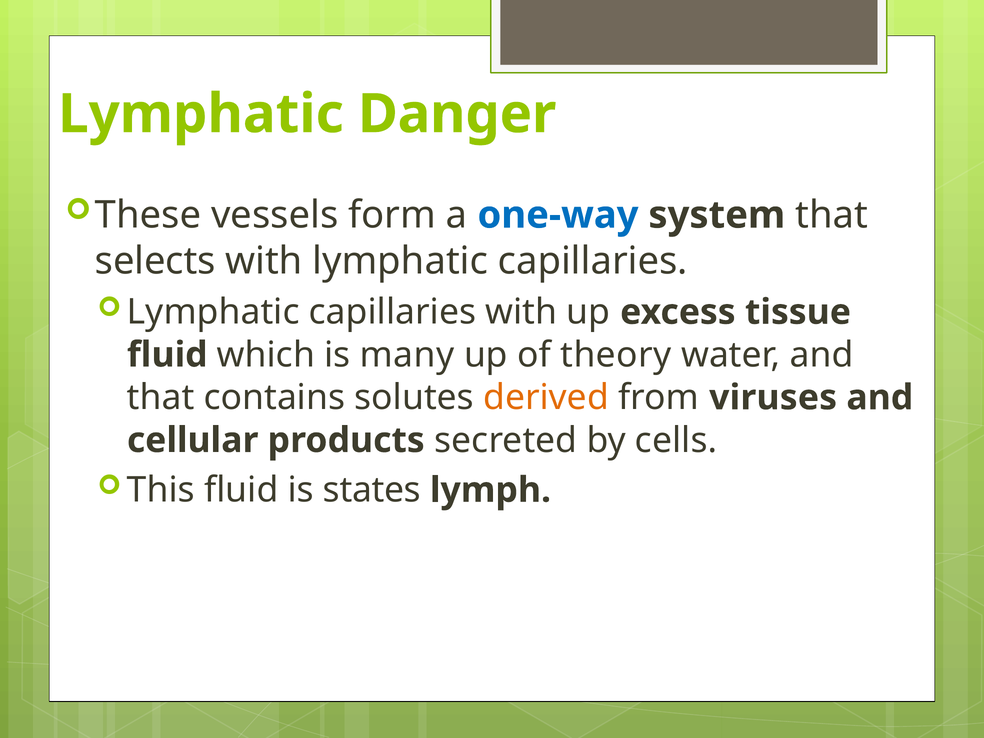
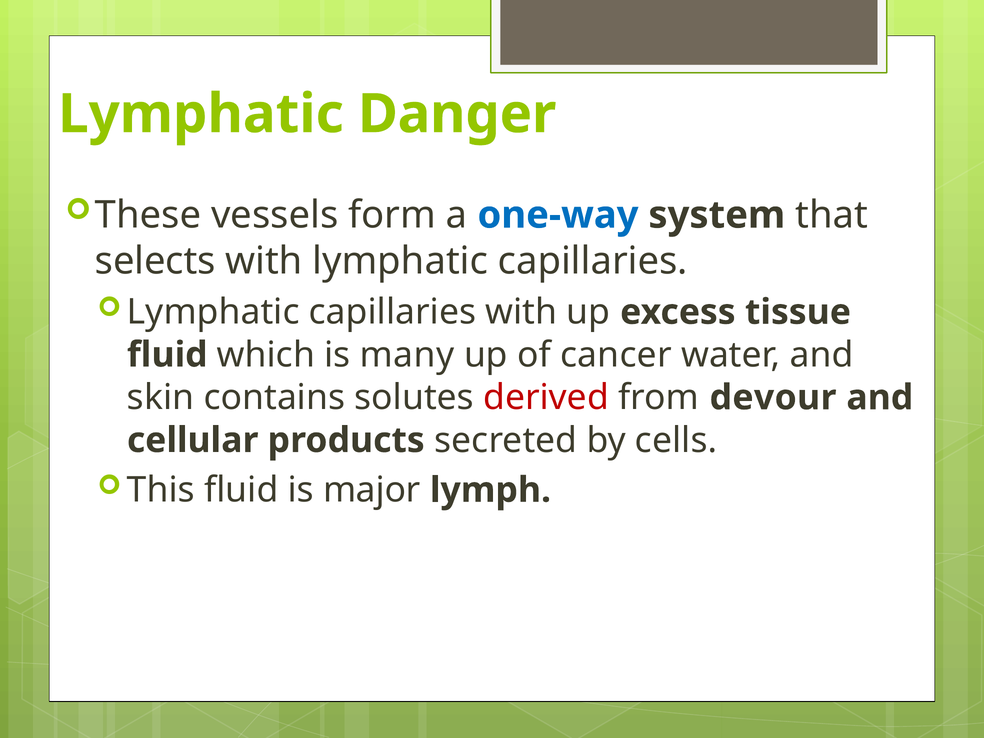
theory: theory -> cancer (616, 355)
that: that -> skin (161, 398)
derived colour: orange -> red (546, 398)
viruses: viruses -> devour (773, 398)
states: states -> major (372, 490)
